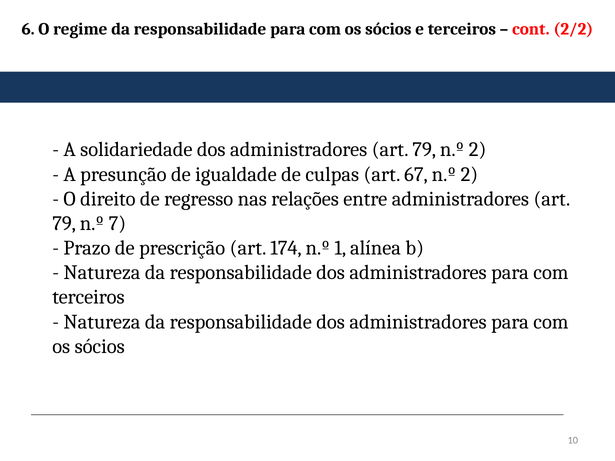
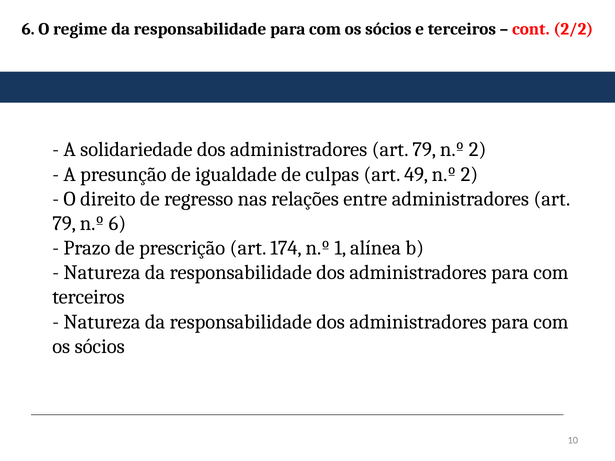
67: 67 -> 49 (416, 174)
n.º 7: 7 -> 6 (117, 224)
